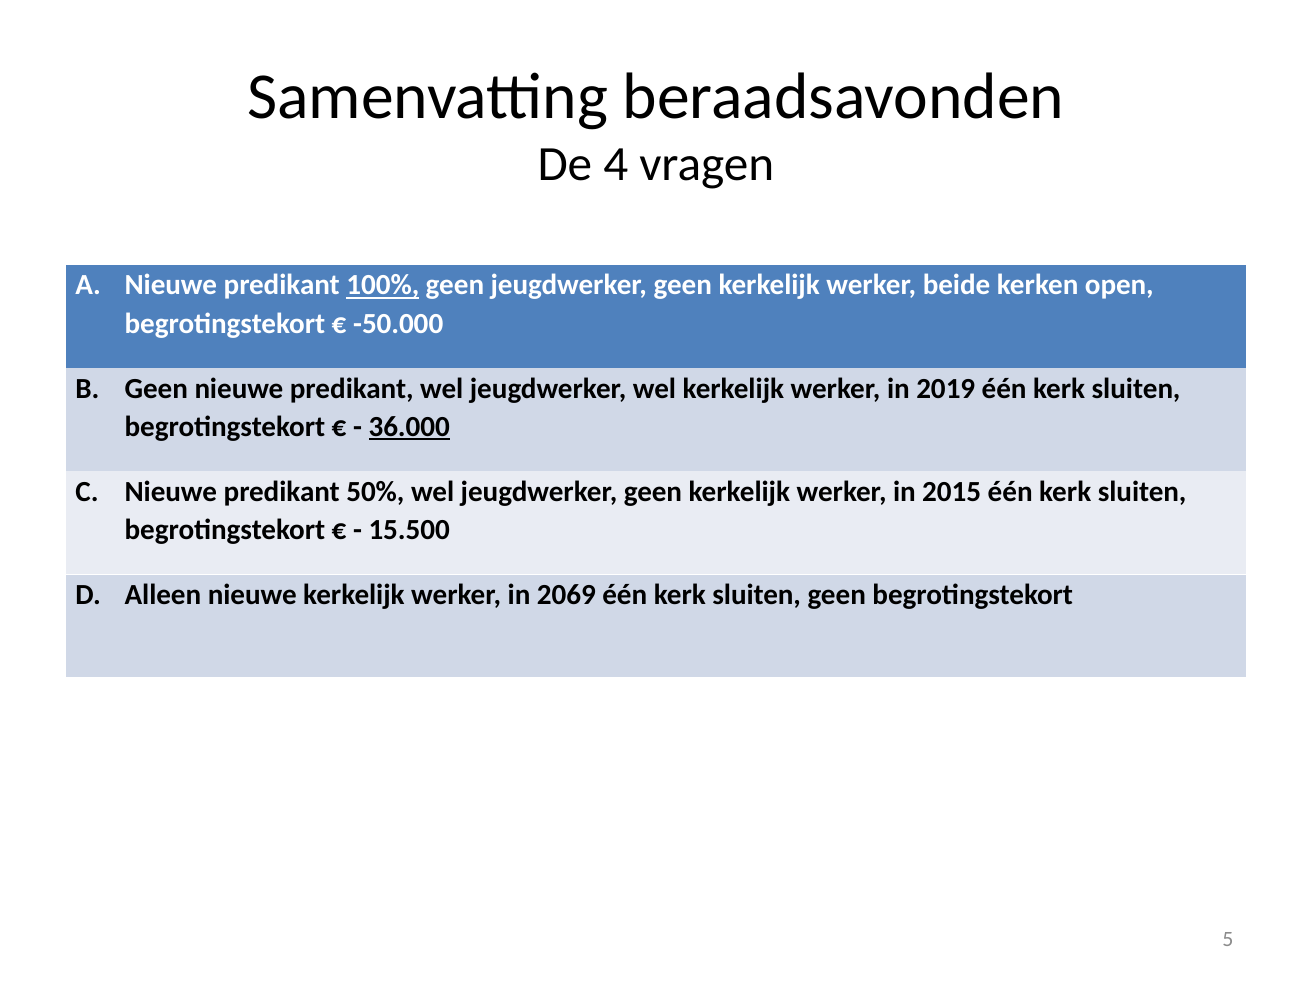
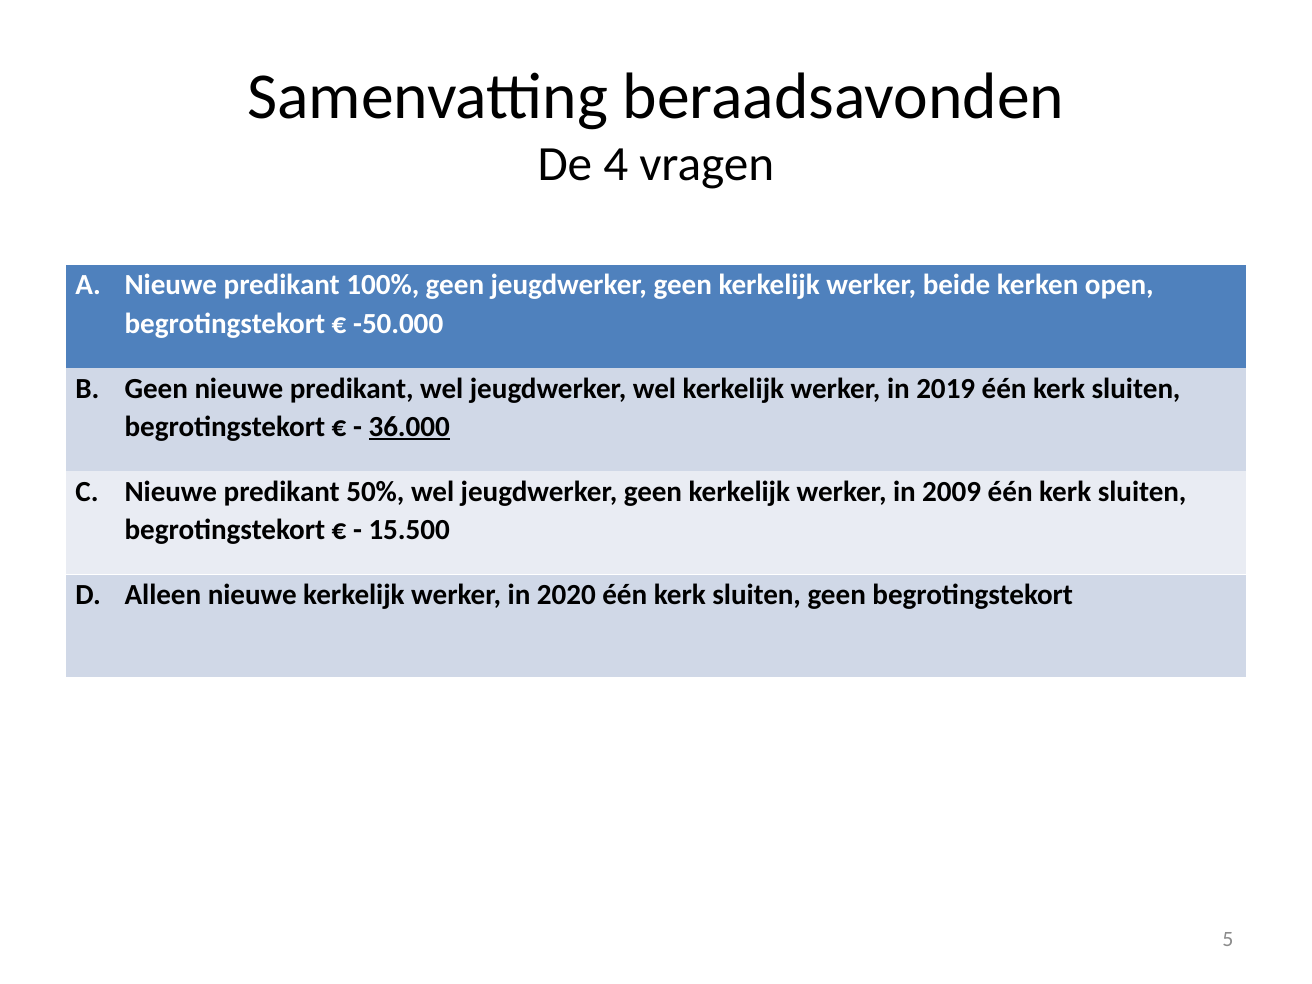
100% underline: present -> none (383, 285)
2015: 2015 -> 2009 (952, 492)
2069: 2069 -> 2020 (566, 595)
